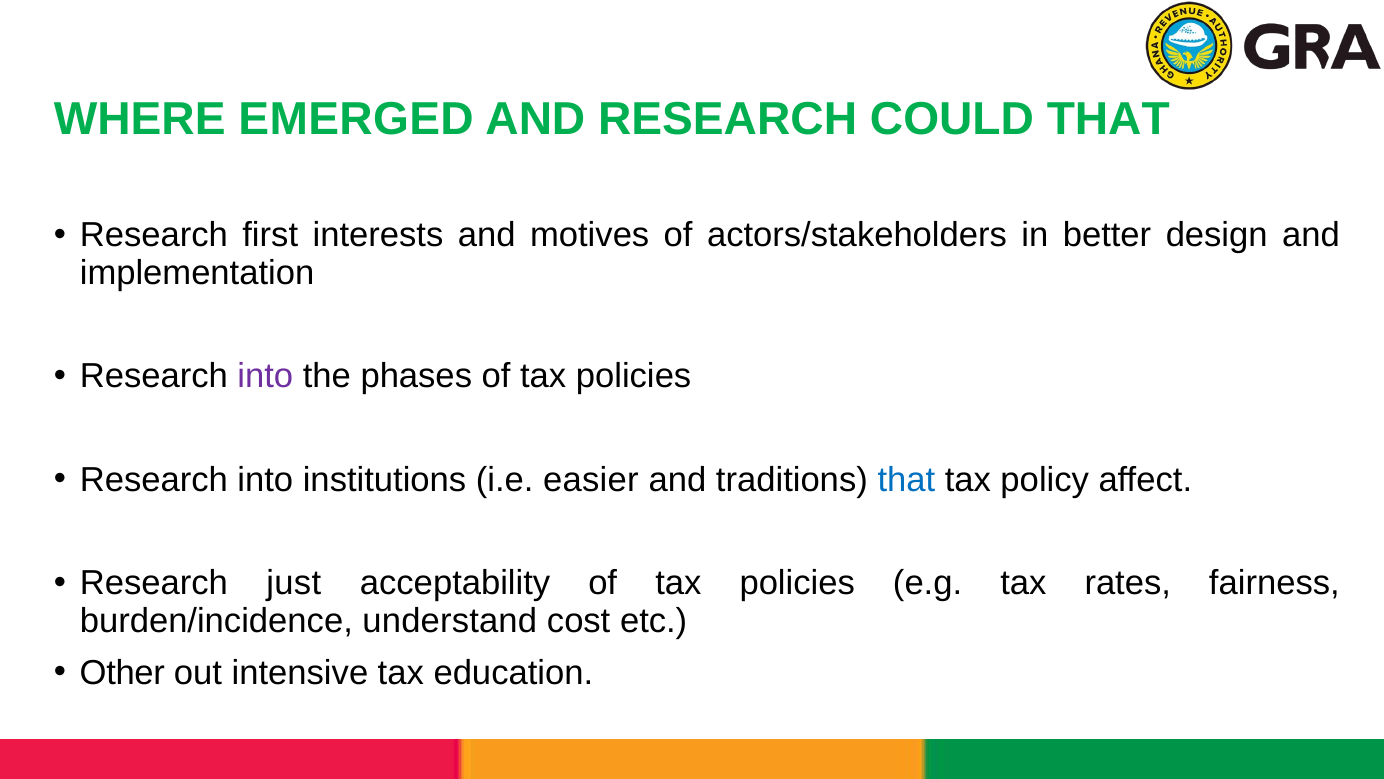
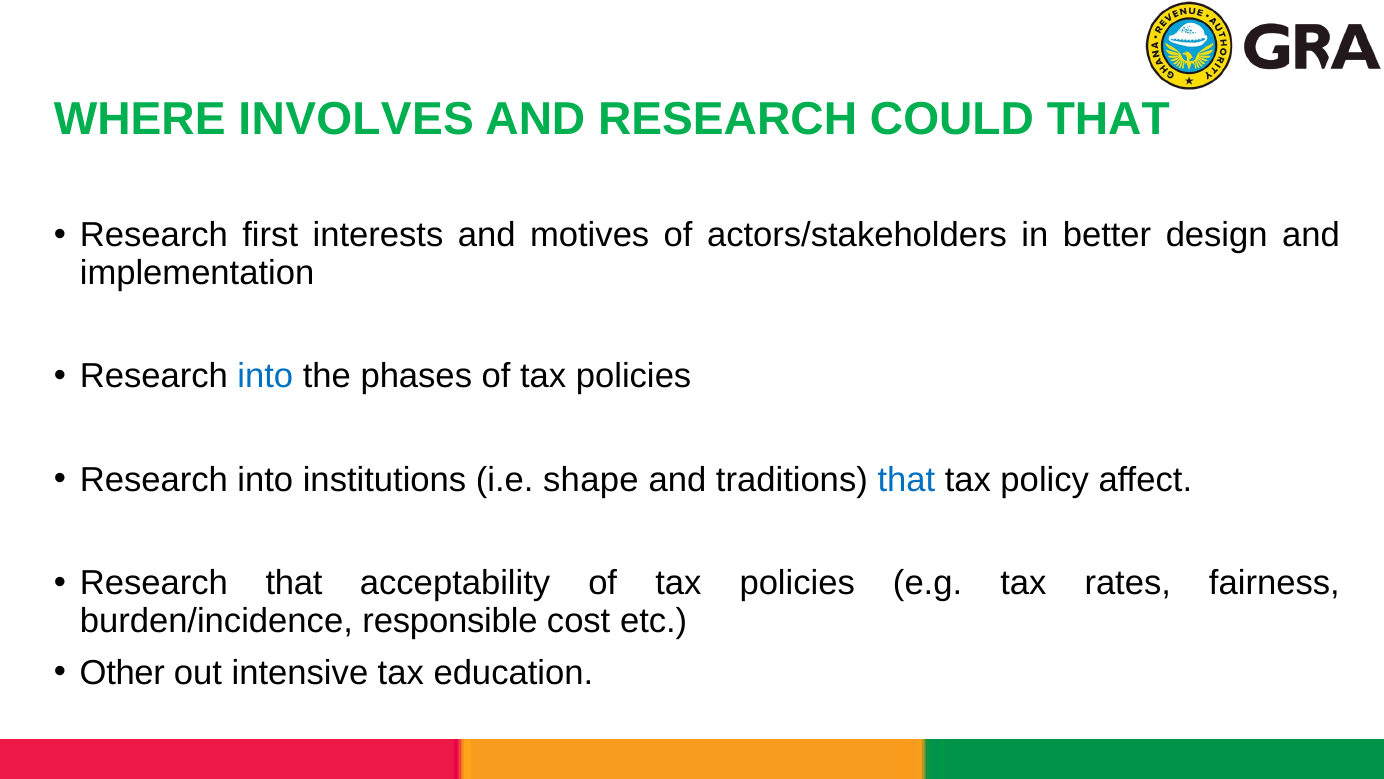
EMERGED: EMERGED -> INVOLVES (356, 119)
into colour: purple -> blue (265, 376)
easier: easier -> shape (591, 480)
Research just: just -> that (294, 583)
understand: understand -> responsible (450, 620)
